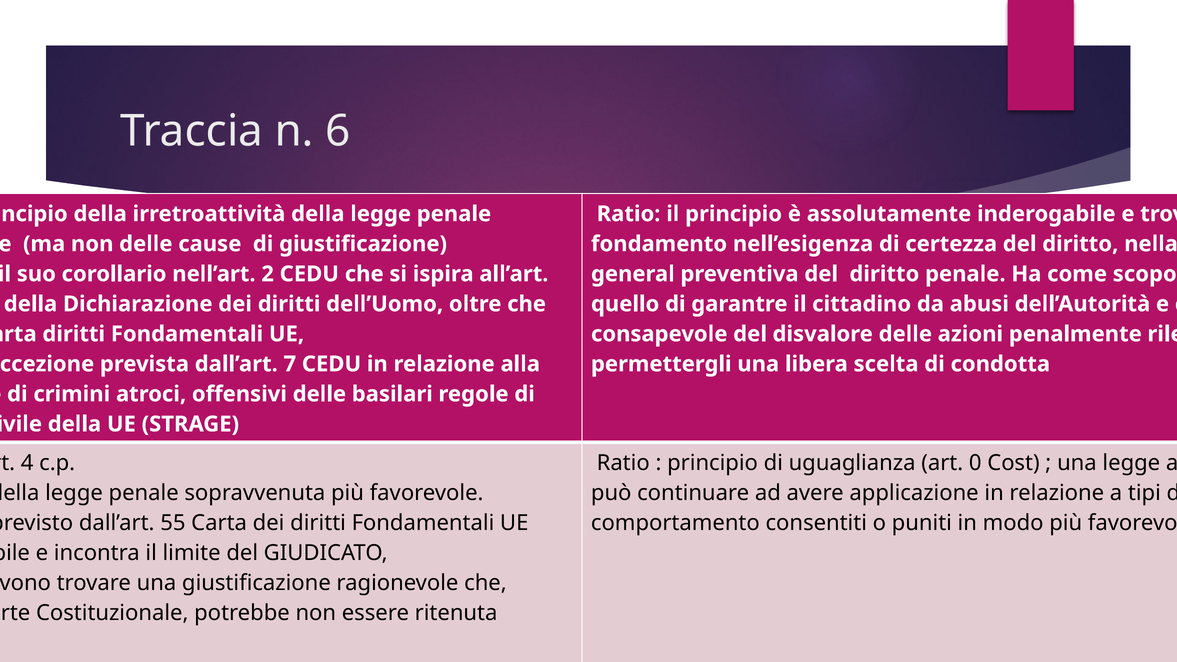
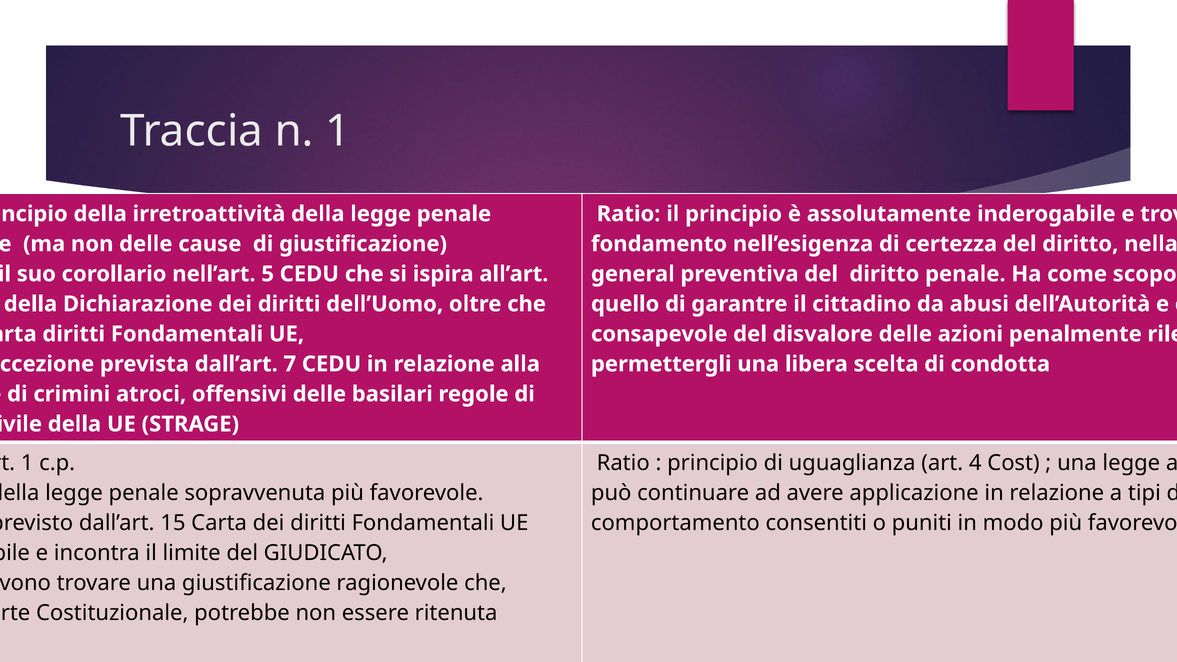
n 6: 6 -> 1 (338, 131)
nell’art 2: 2 -> 5 (268, 274)
4: 4 -> 1 (27, 463)
0: 0 -> 4 (975, 463)
55: 55 -> 15 (173, 523)
